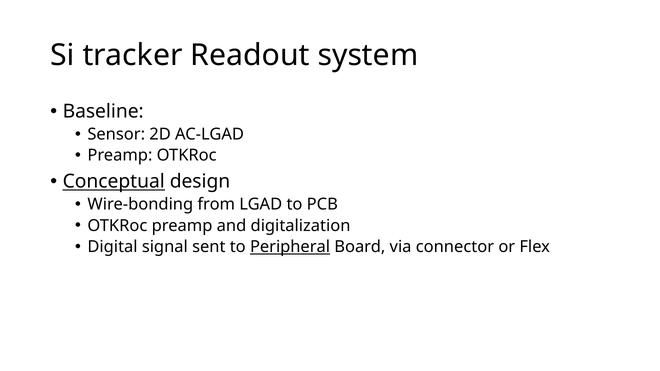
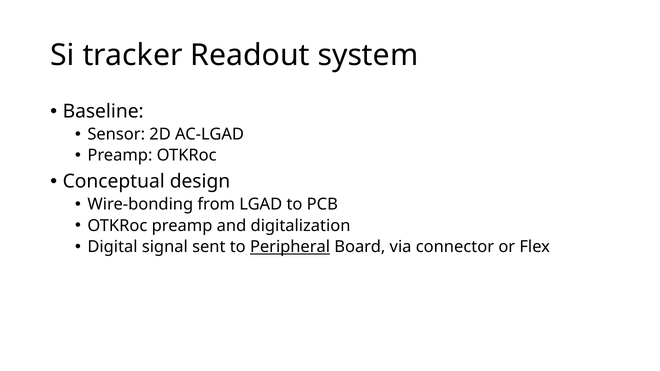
Conceptual underline: present -> none (114, 182)
